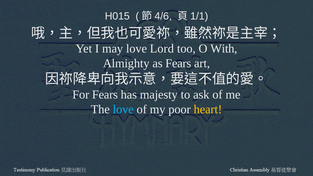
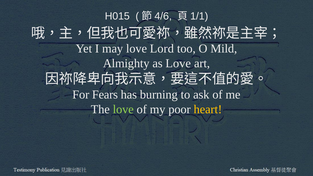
With: With -> Mild (224, 49)
as Fears: Fears -> Love (178, 63)
majesty: majesty -> burning (159, 95)
love colour: light blue -> light green (123, 109)
